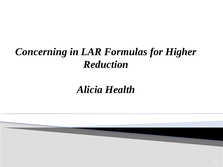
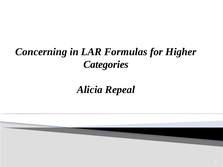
Reduction: Reduction -> Categories (106, 64)
Health: Health -> Repeal (120, 90)
